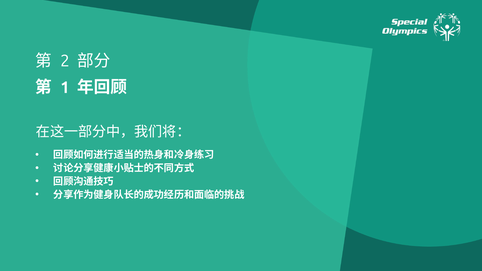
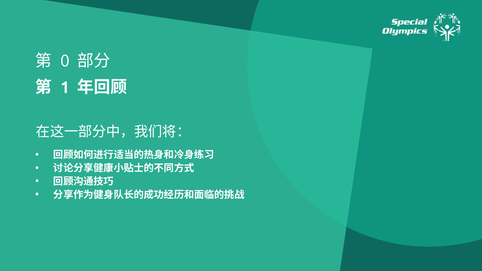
2: 2 -> 0 (65, 61)
